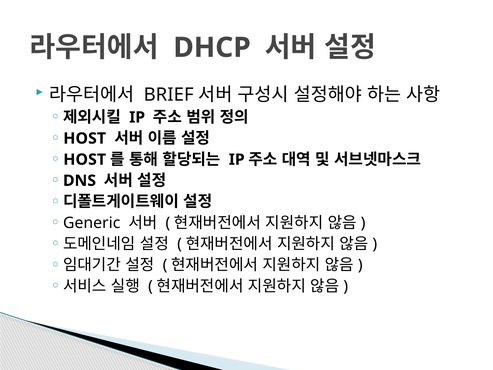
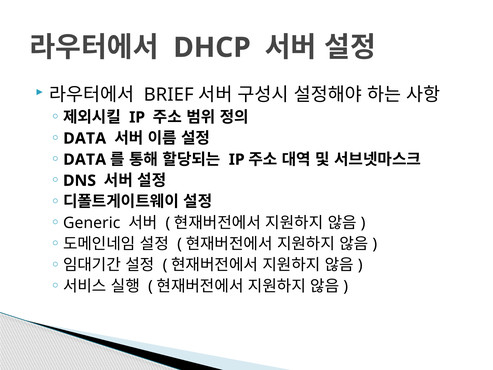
HOST: HOST -> DATA (85, 138)
HOST: HOST -> DATA (85, 159)
